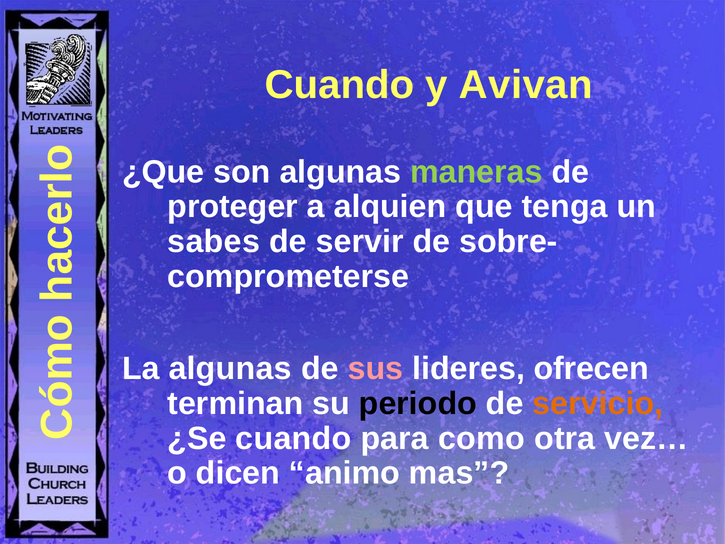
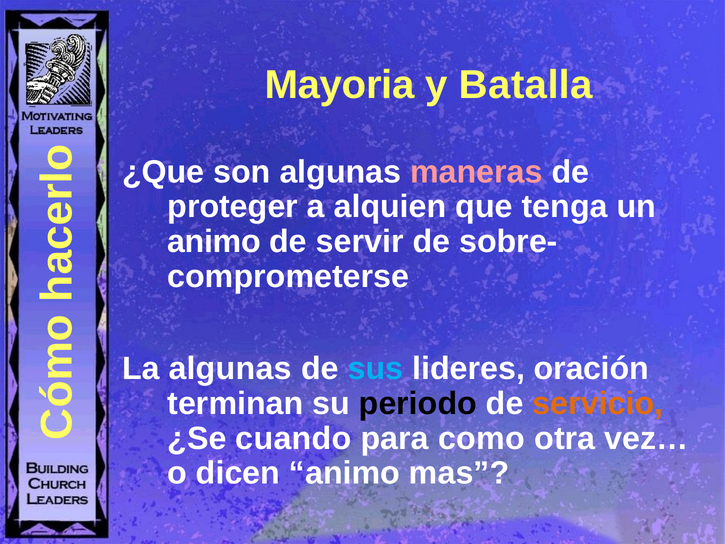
Cuando: Cuando -> Mayoria (340, 85)
Avivan: Avivan -> Batalla (526, 85)
maneras colour: light green -> pink (476, 172)
sabes: sabes -> animo (214, 242)
sus colour: pink -> light blue (375, 369)
ofrecen: ofrecen -> oración (591, 369)
